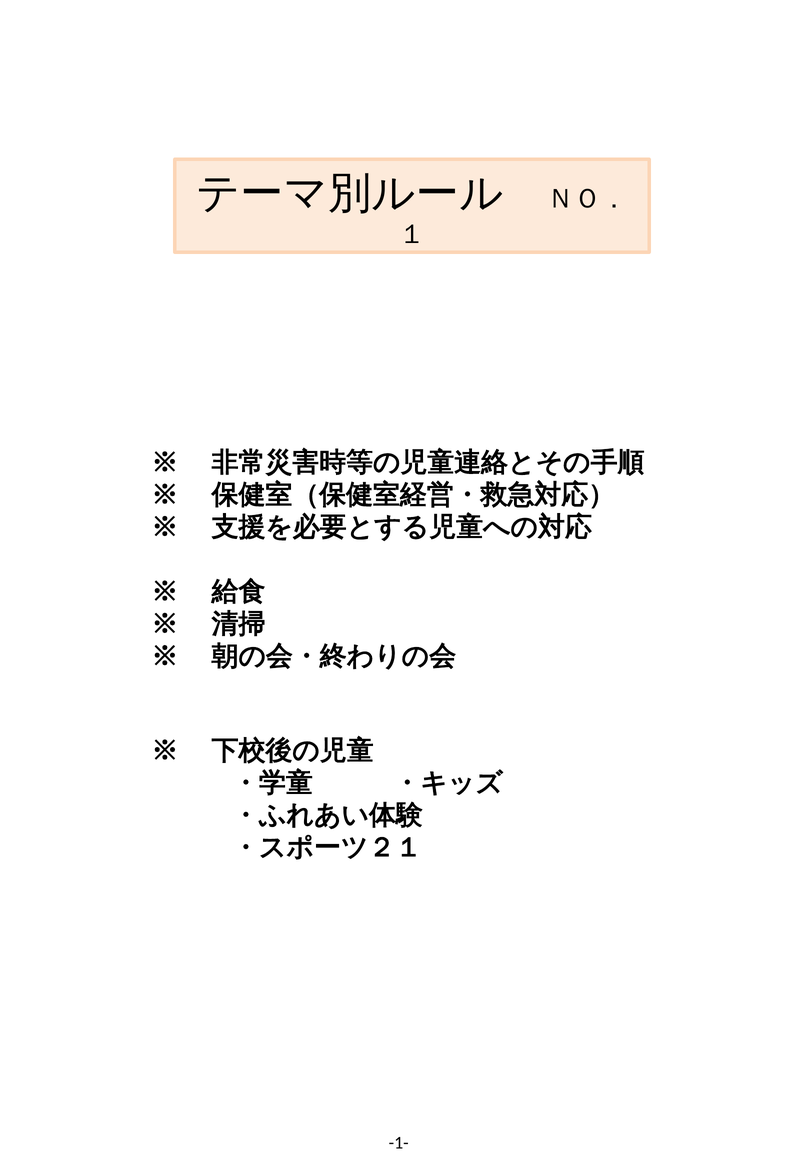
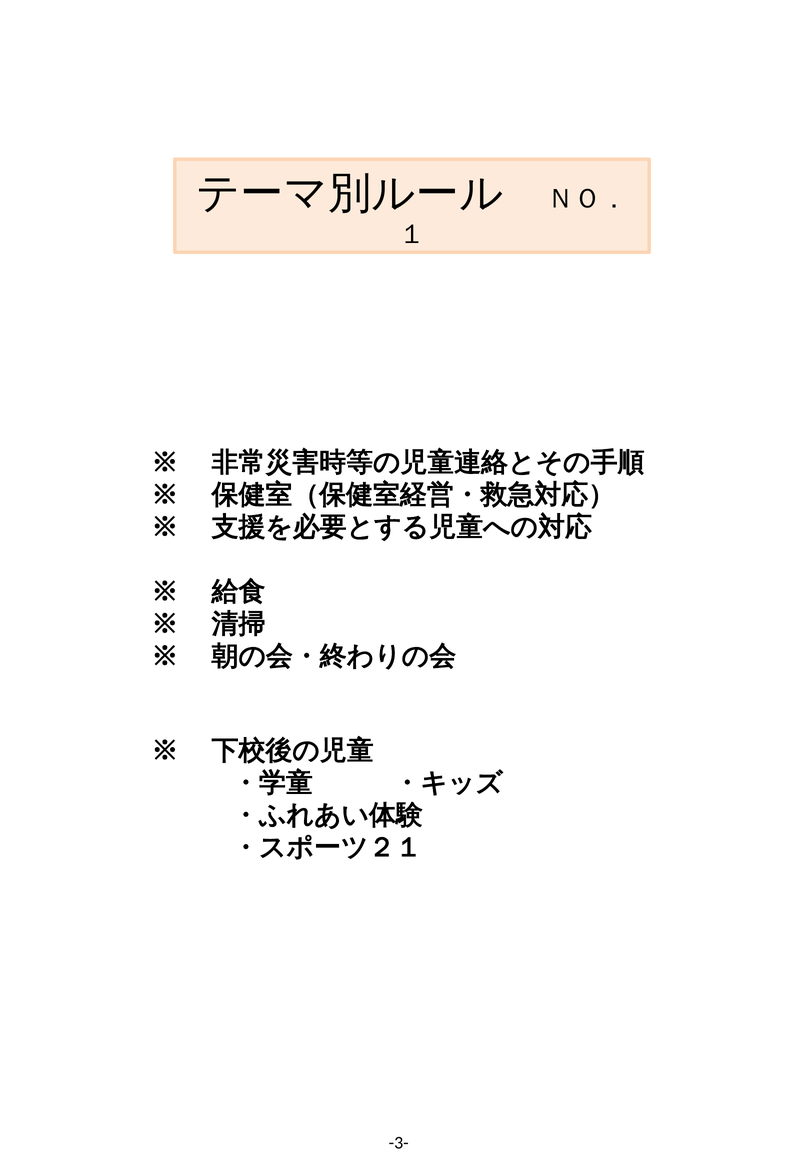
-1-: -1- -> -3- (399, 1142)
